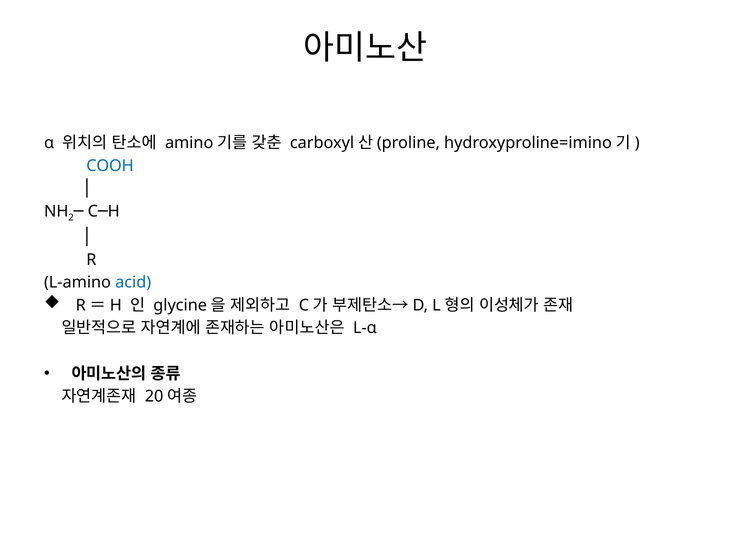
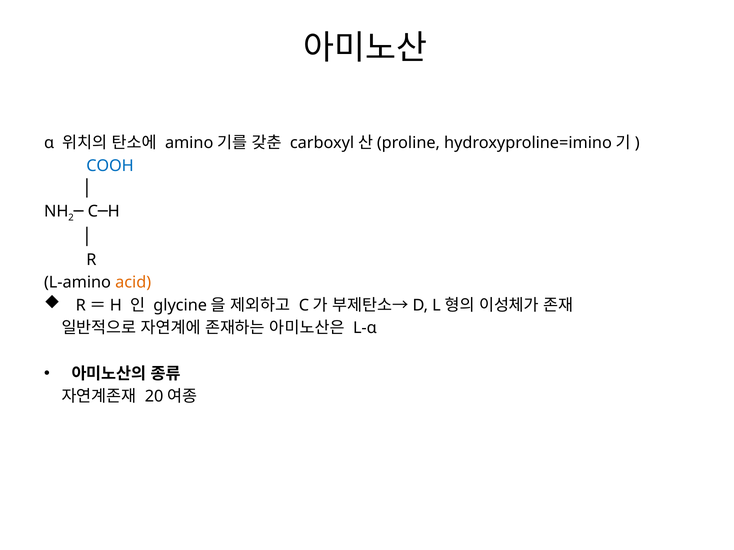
acid colour: blue -> orange (133, 283)
